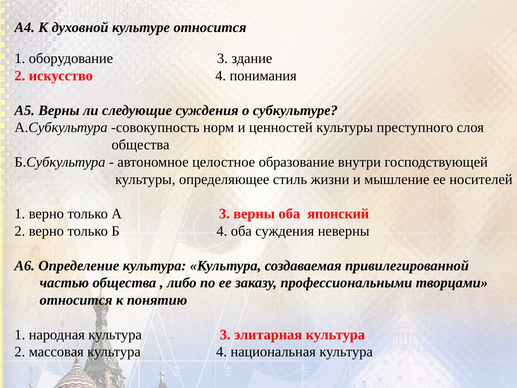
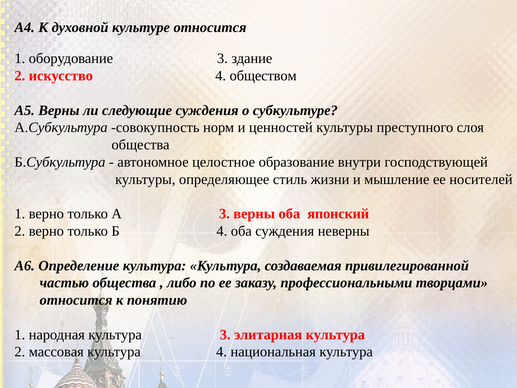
понимания: понимания -> обществом (263, 76)
